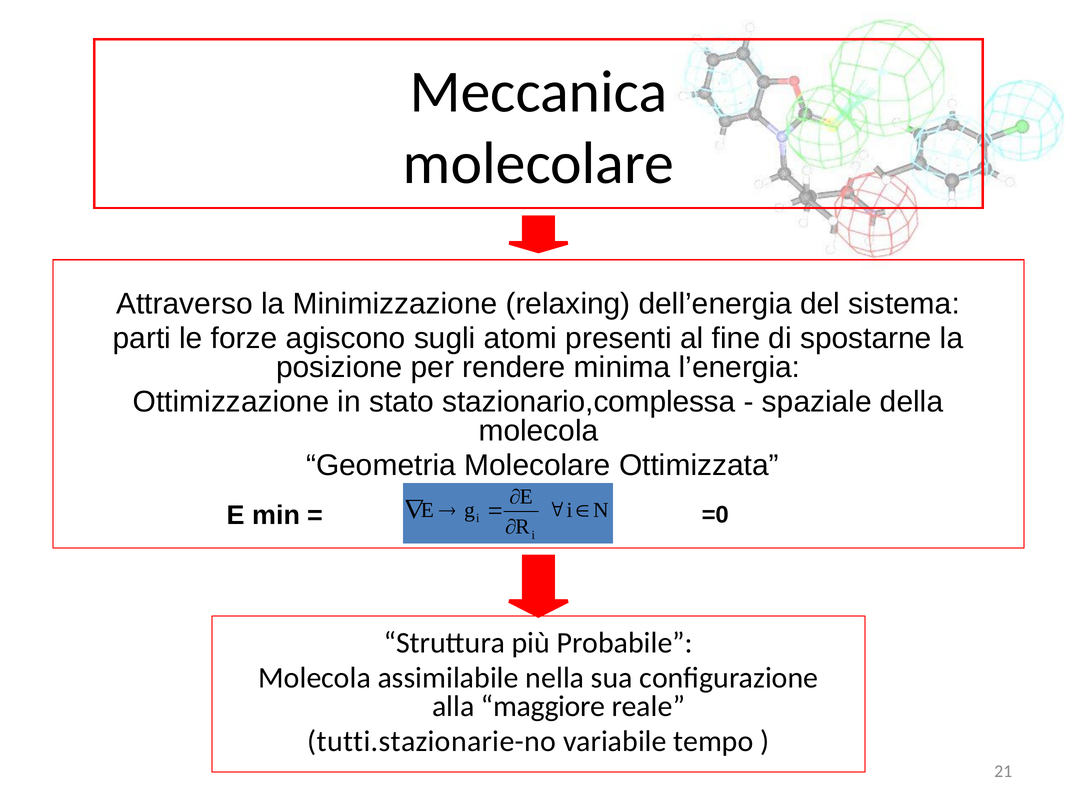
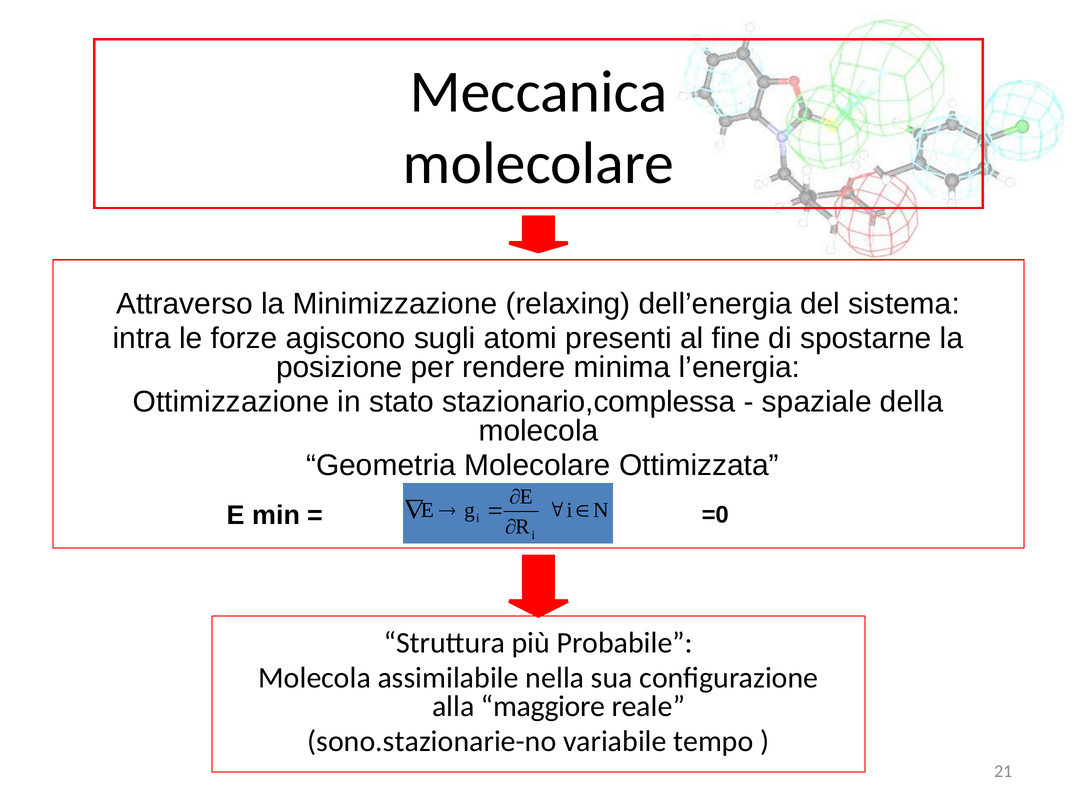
parti: parti -> intra (142, 338)
tutti.stazionarie-no: tutti.stazionarie-no -> sono.stazionarie-no (432, 741)
